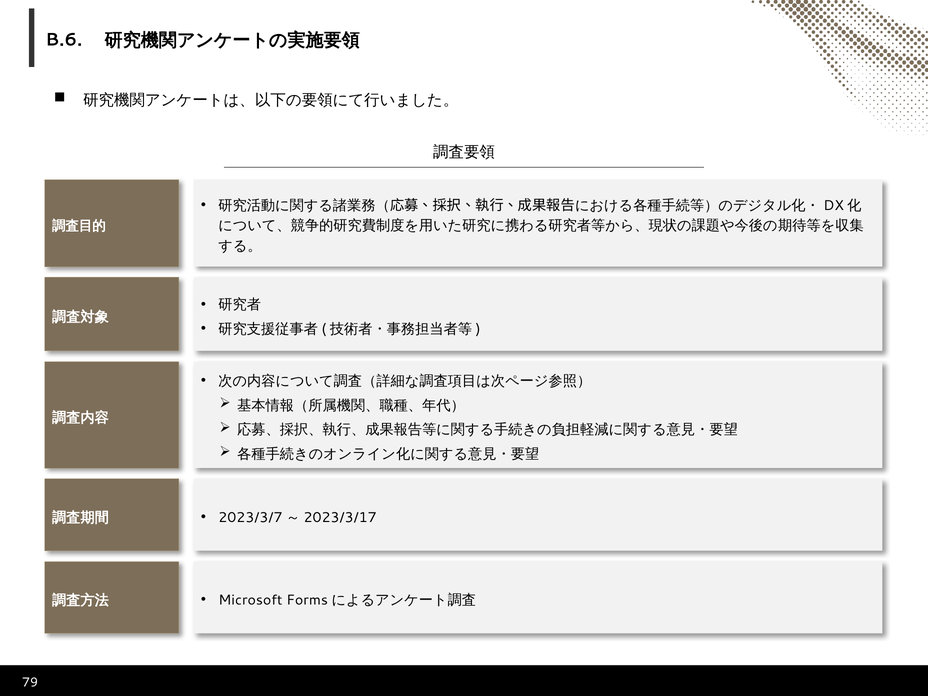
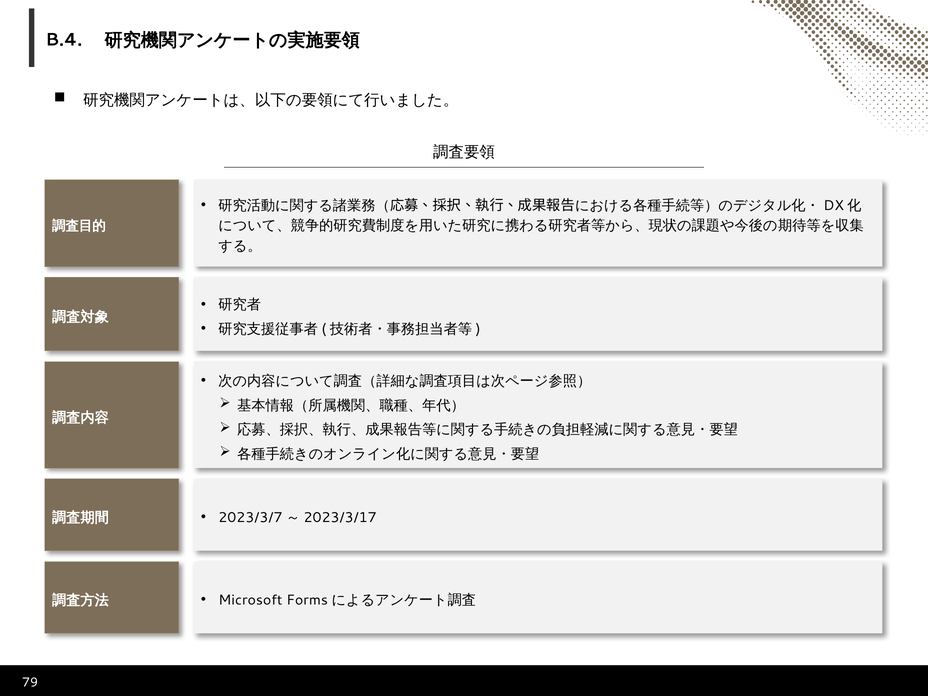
B.6: B.6 -> B.4 (64, 40)
